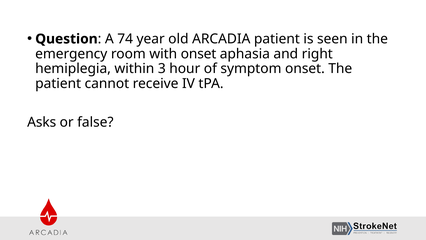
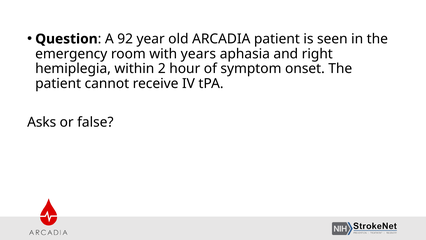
74: 74 -> 92 (125, 39)
with onset: onset -> years (198, 54)
3: 3 -> 2 (162, 69)
